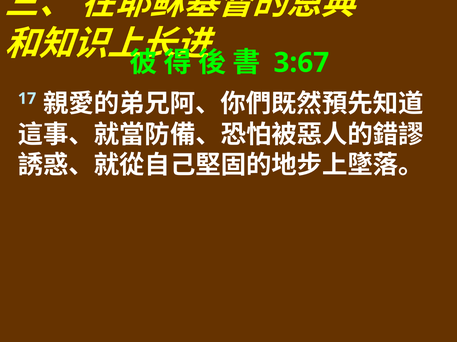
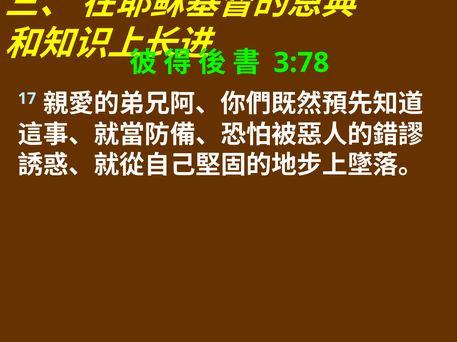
3:67: 3:67 -> 3:78 (301, 63)
